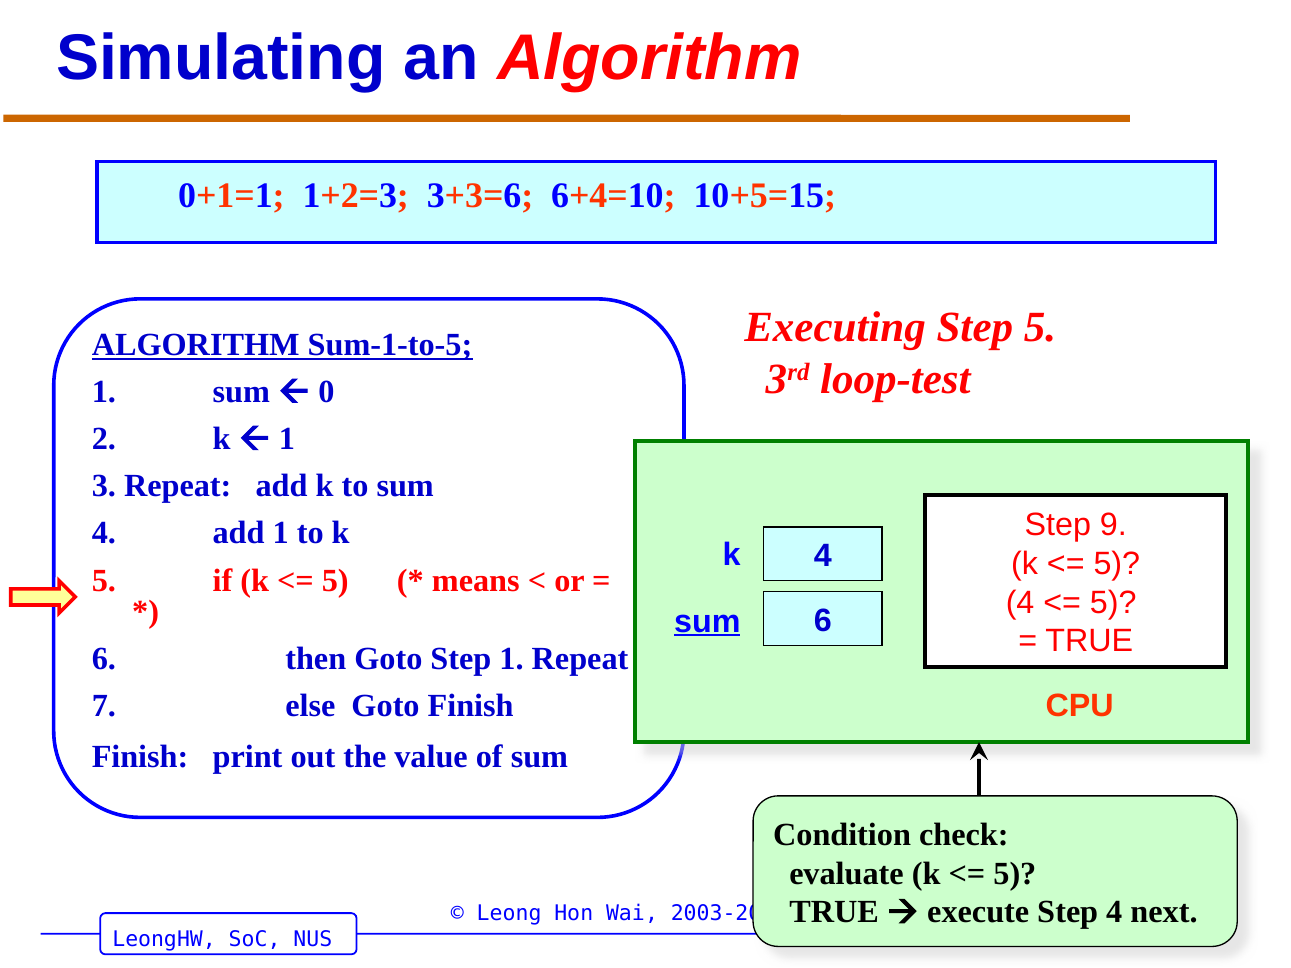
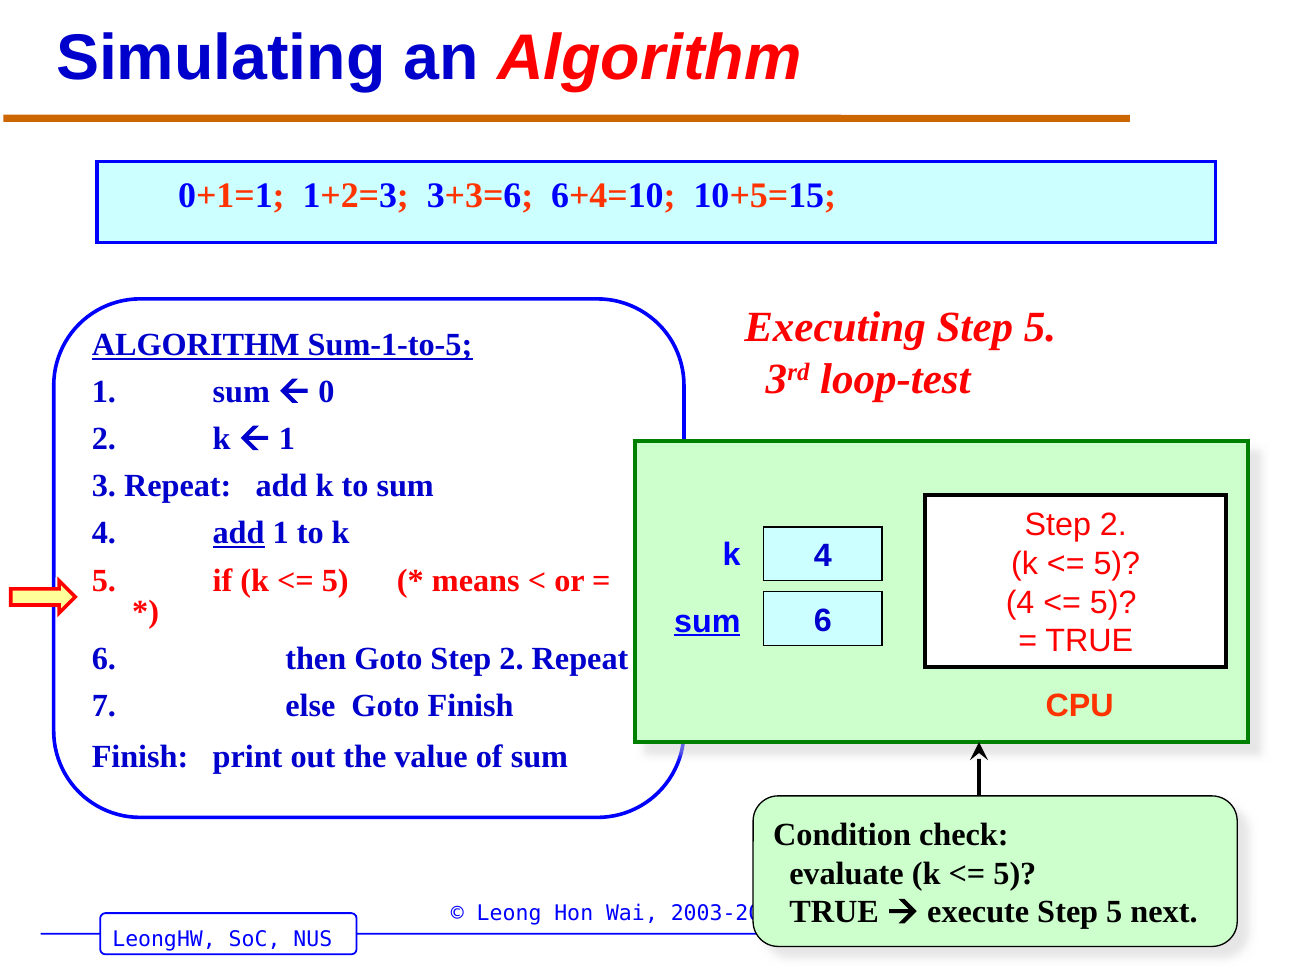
9: 9 -> 2 (1113, 525)
add underline: none -> present (239, 533)
Goto Step 1: 1 -> 2 (512, 659)
4: 4 -> 5 (1114, 912)
